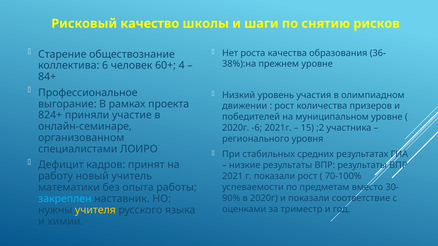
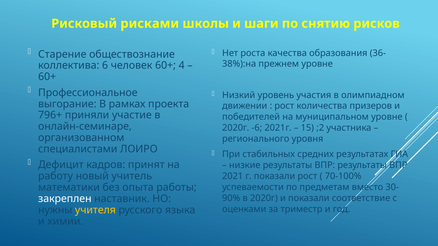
качество: качество -> рисками (150, 24)
84+: 84+ -> 60+ (47, 77)
824+: 824+ -> 796+ (50, 115)
закреплен colour: light blue -> white (65, 199)
